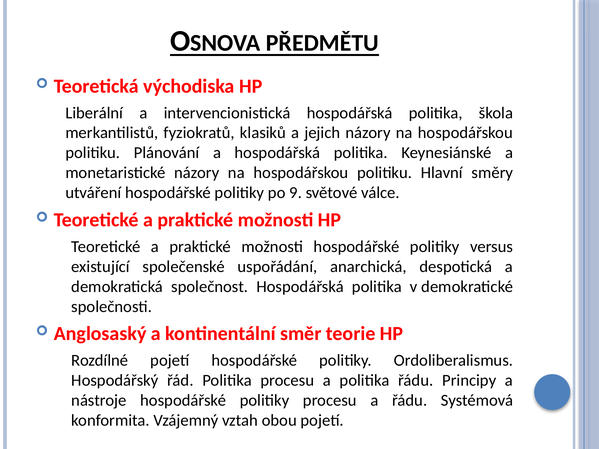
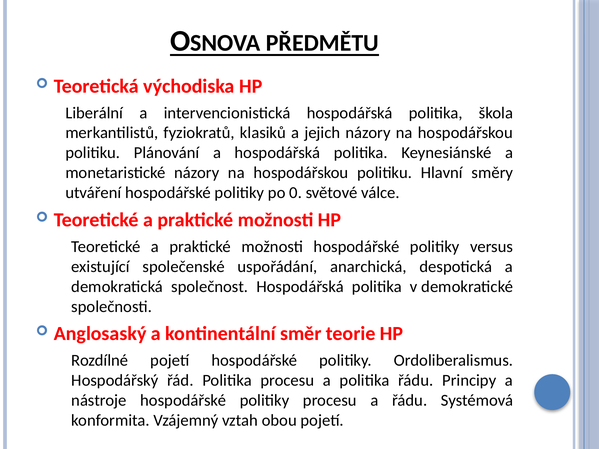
9: 9 -> 0 (296, 193)
